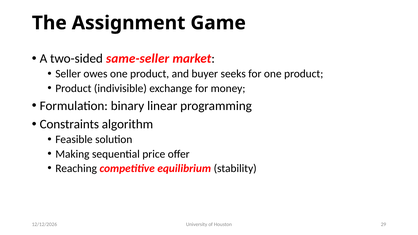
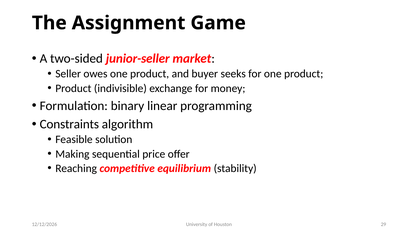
same-seller: same-seller -> junior-seller (138, 59)
